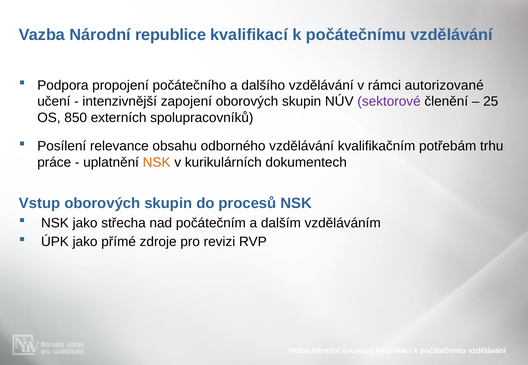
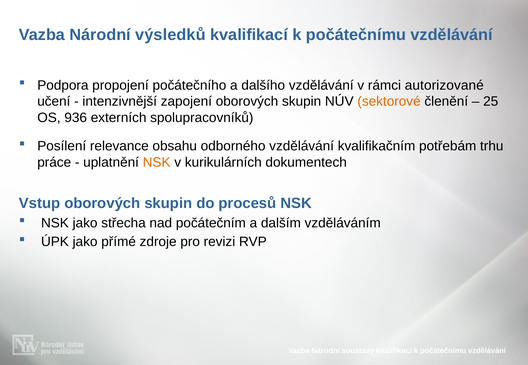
republice: republice -> výsledků (170, 35)
sektorové colour: purple -> orange (389, 102)
850: 850 -> 936 (76, 118)
